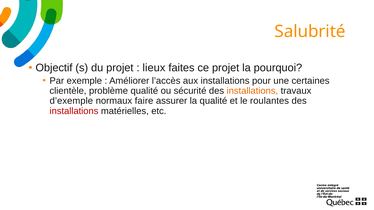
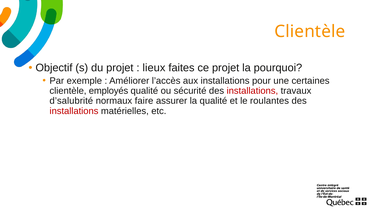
Salubrité: Salubrité -> Clientèle (310, 31)
problème: problème -> employés (109, 91)
installations colour: orange -> red (252, 91)
d’exemple: d’exemple -> d’salubrité (71, 101)
